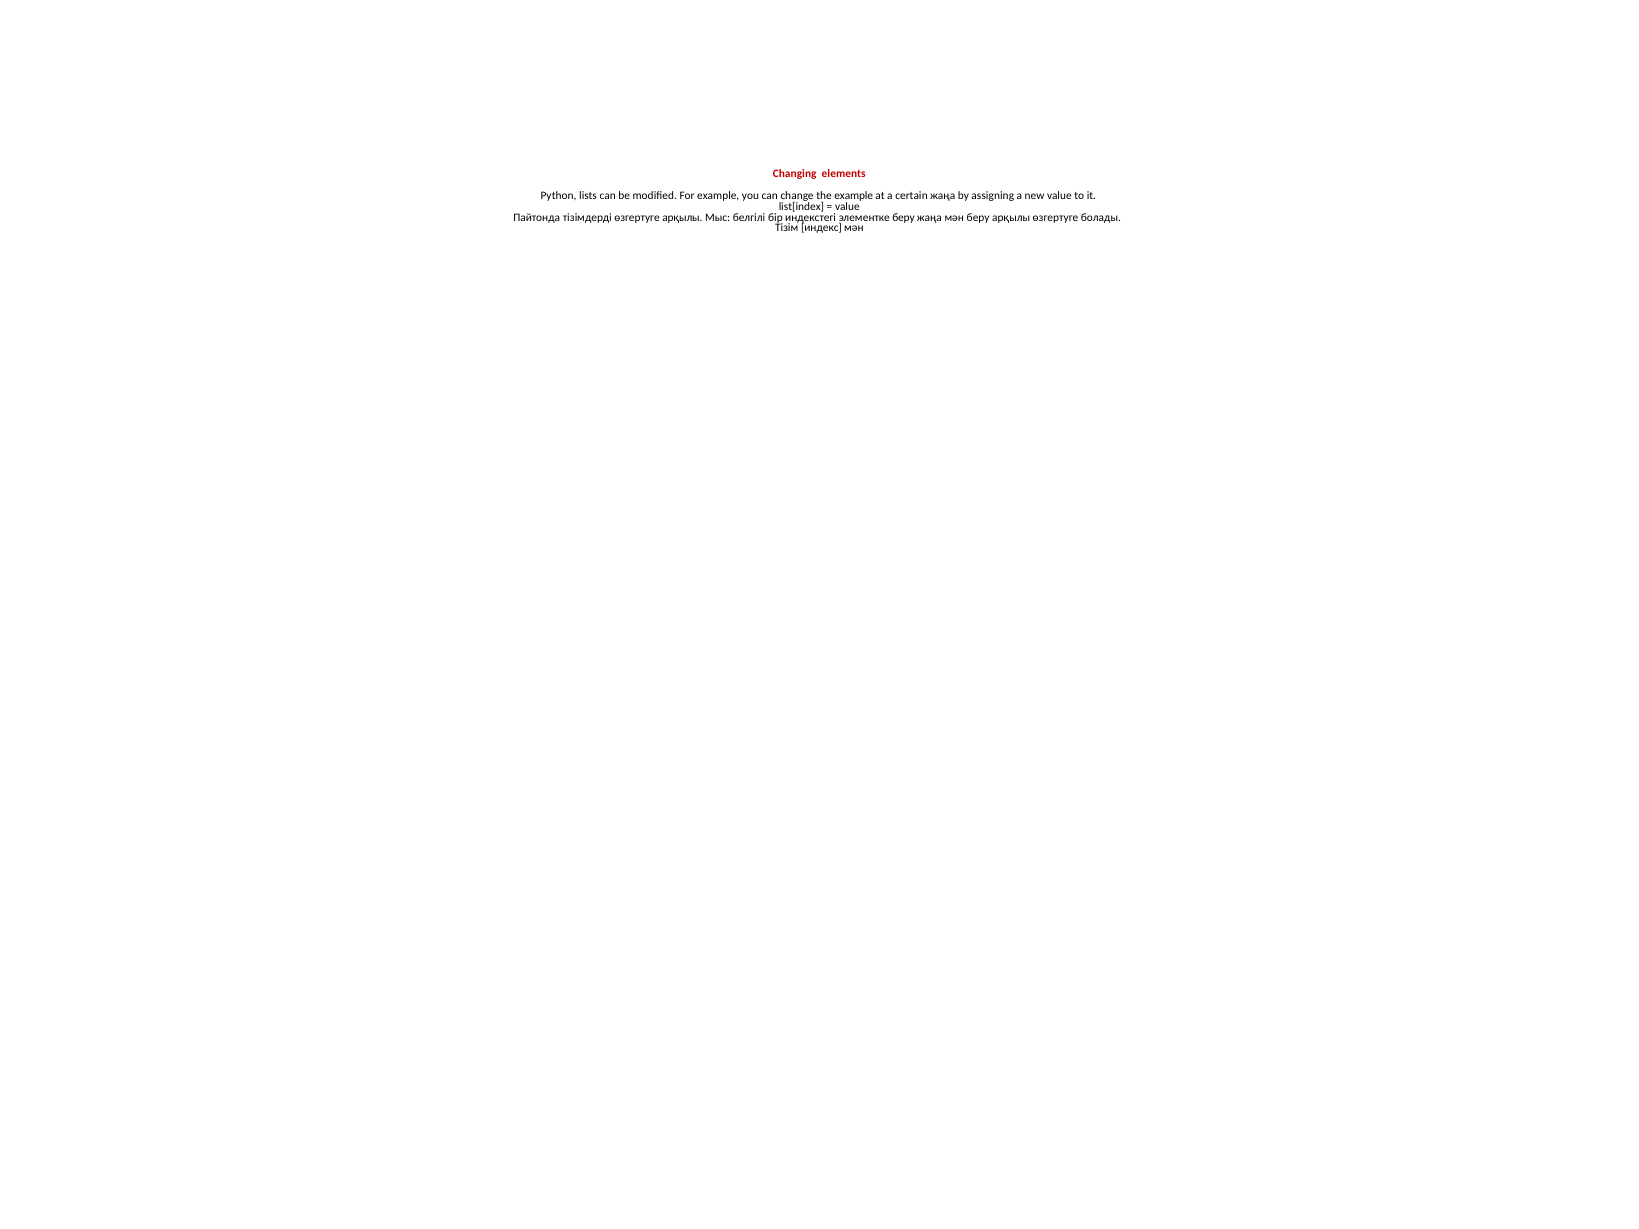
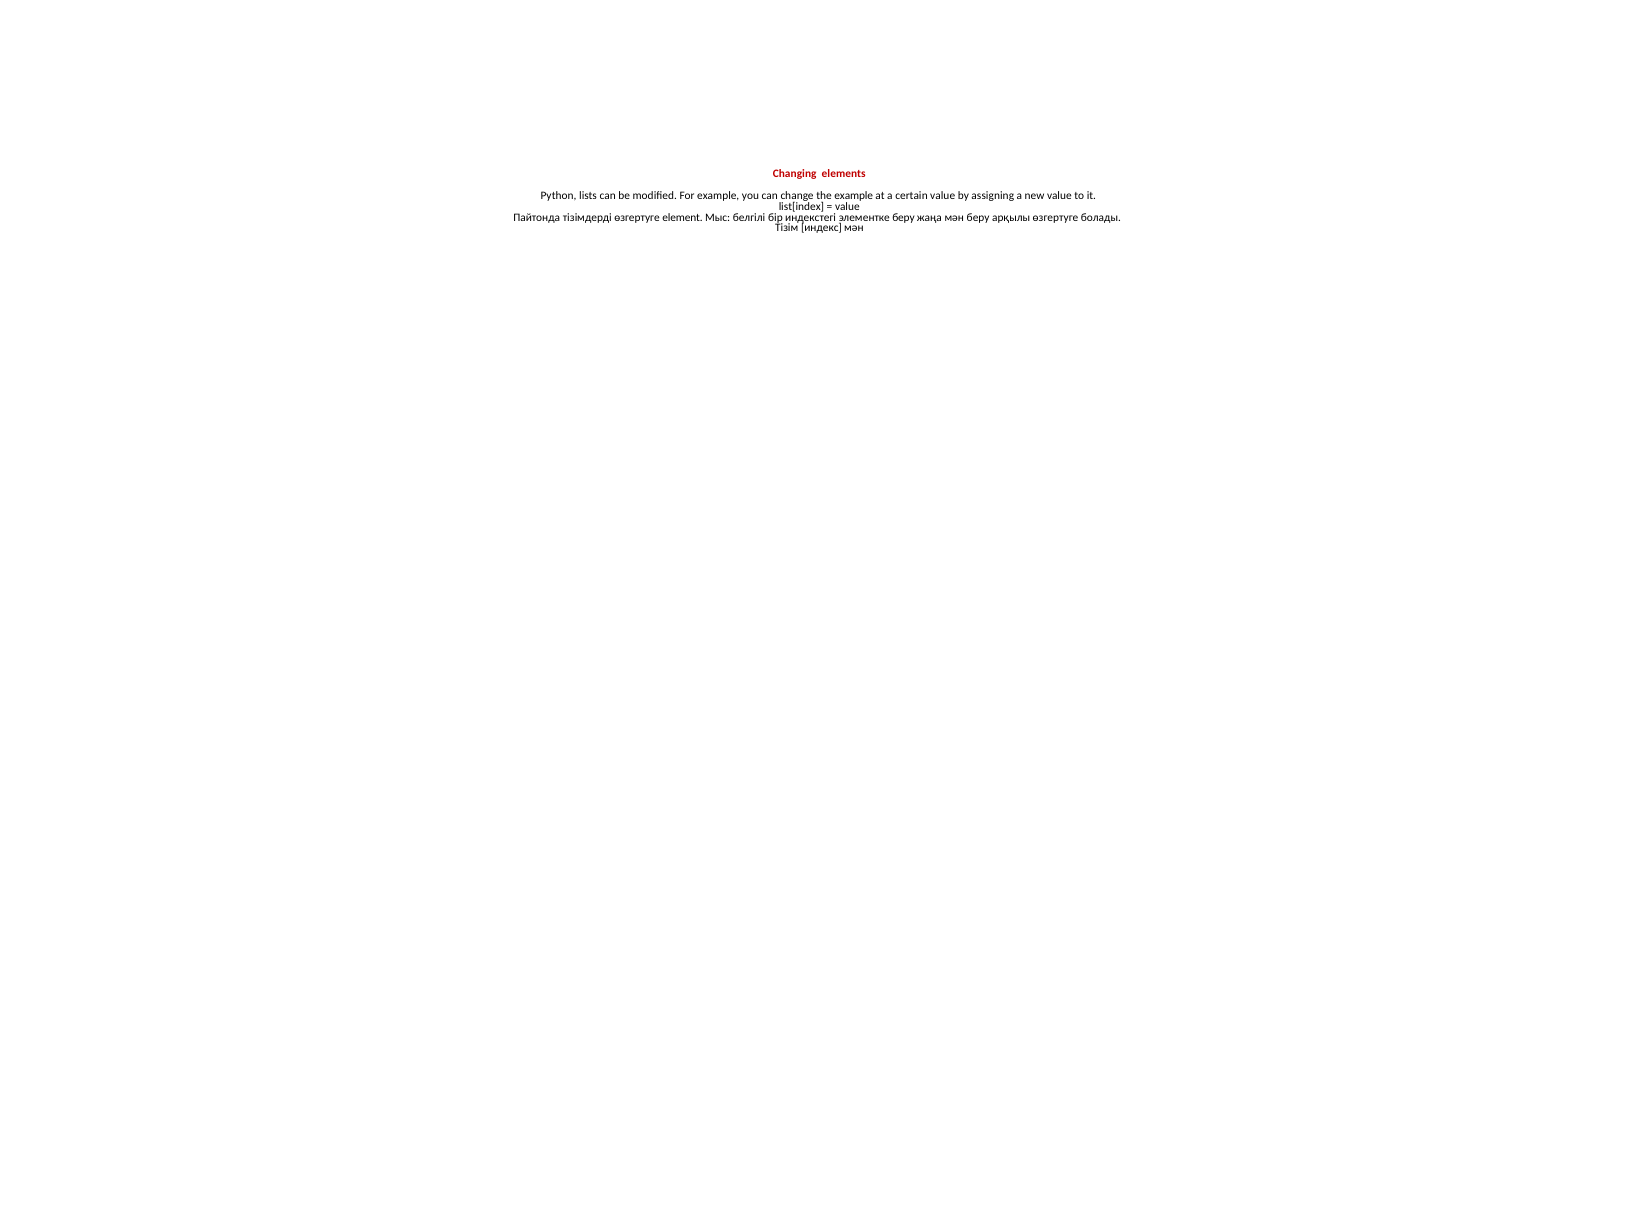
certain жаңа: жаңа -> value (943, 196)
өзгертуге арқылы: арқылы -> element (682, 217)
